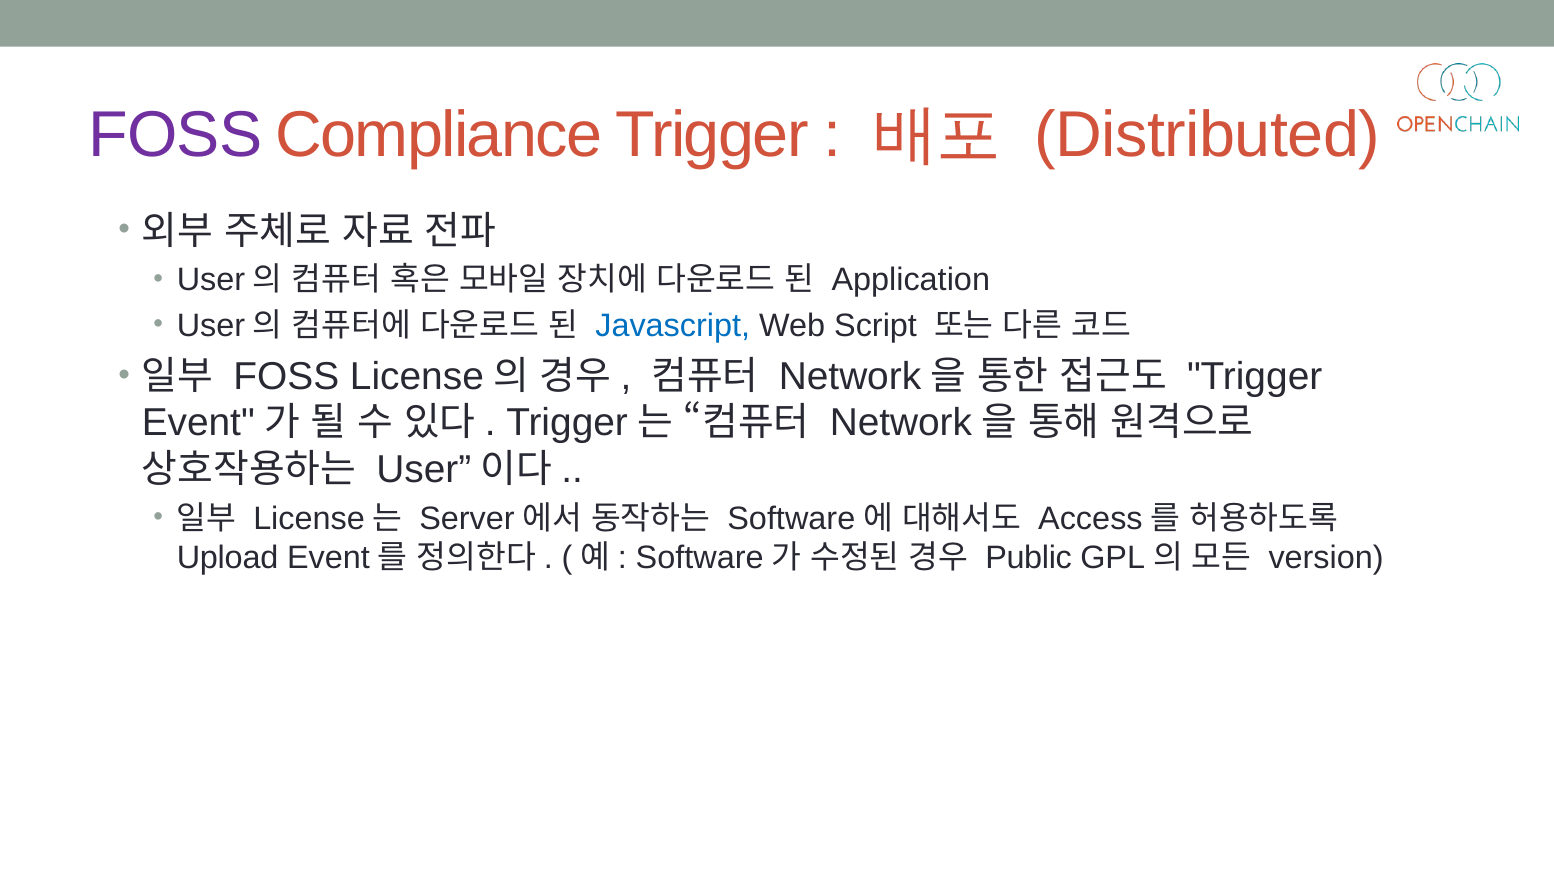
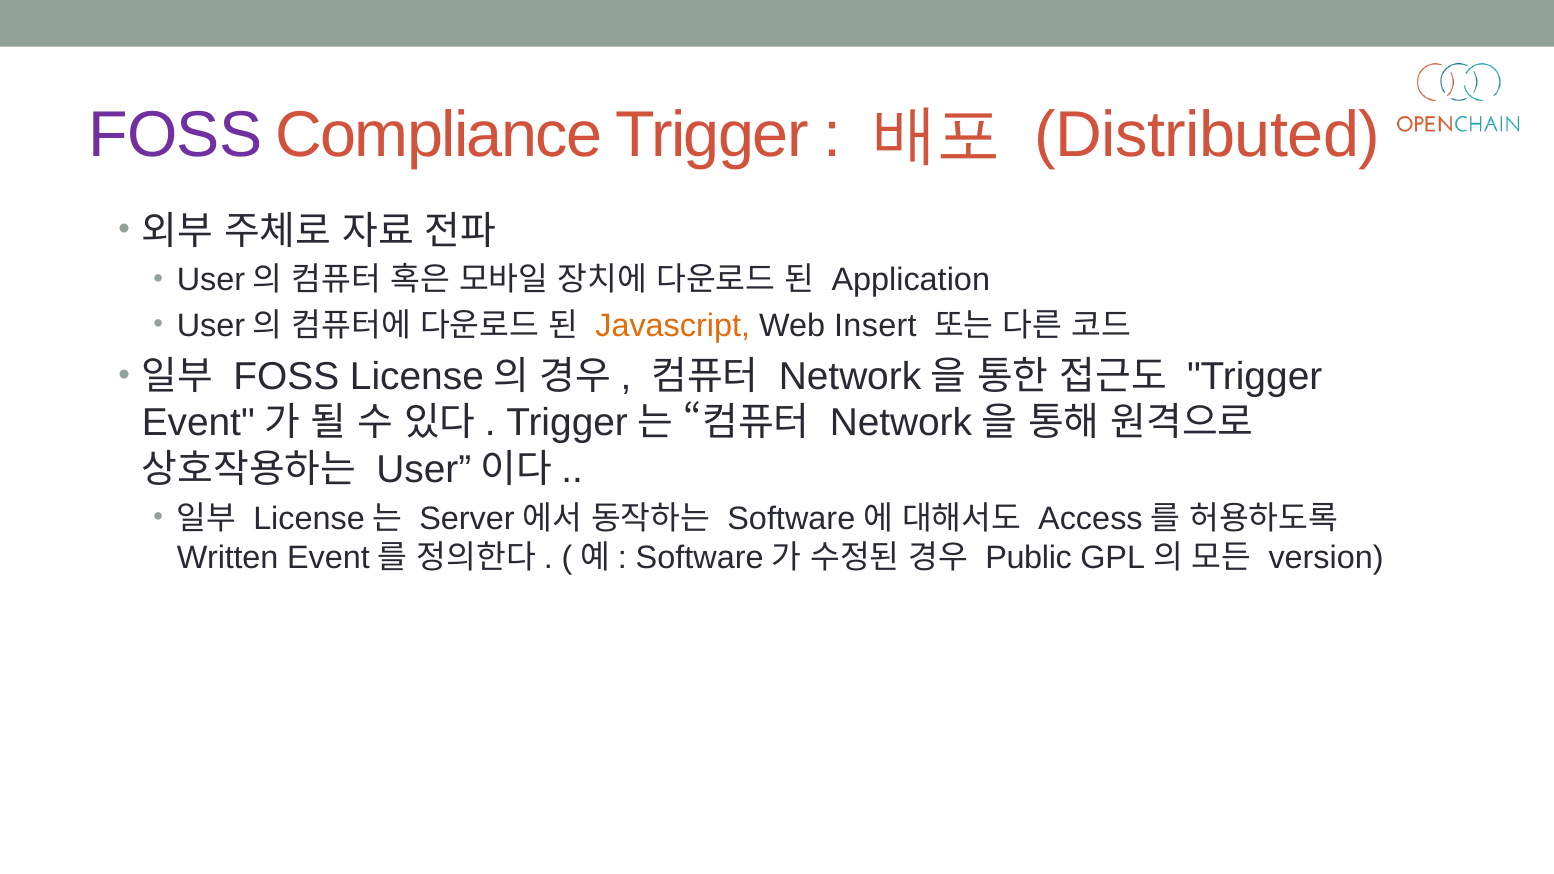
Javascript colour: blue -> orange (673, 326)
Script: Script -> Insert (875, 326)
Upload: Upload -> Written (228, 557)
